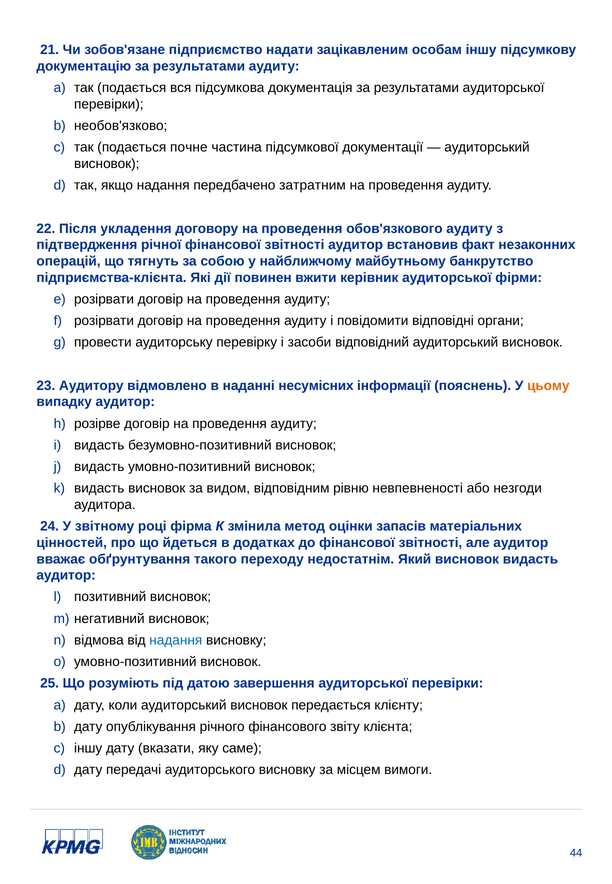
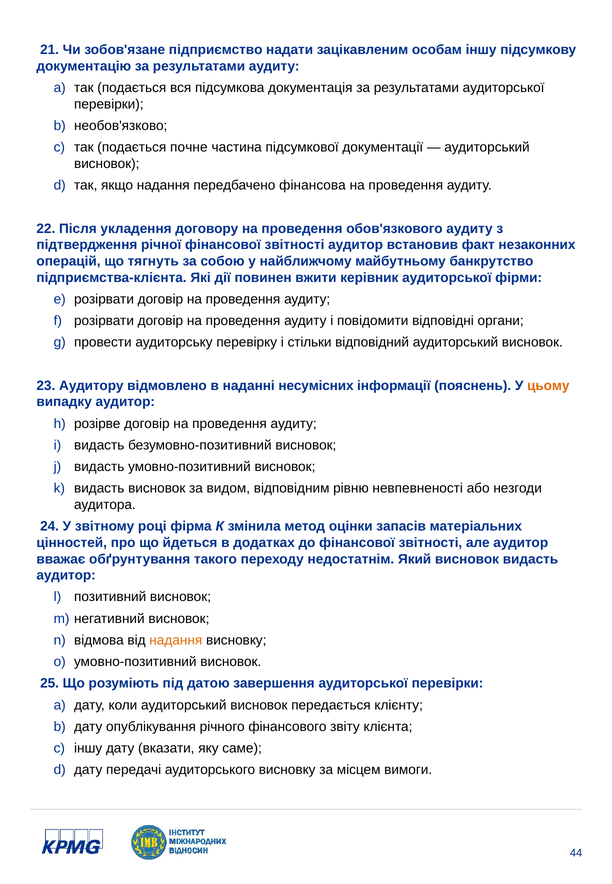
затратним: затратним -> фінансова (313, 185)
засоби: засоби -> стільки (310, 342)
надання colour: blue -> orange (176, 640)
